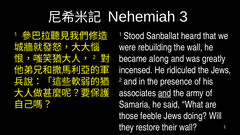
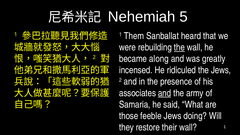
3: 3 -> 5 (184, 17)
Stood: Stood -> Them (134, 36)
the underline: none -> present (179, 47)
